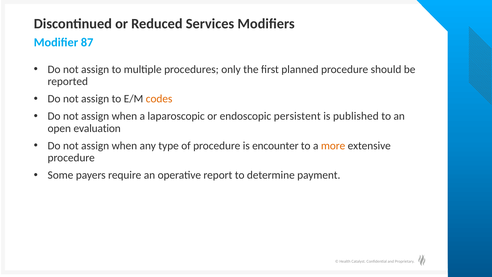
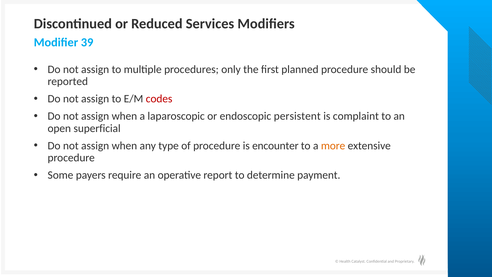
87: 87 -> 39 (87, 42)
codes colour: orange -> red (159, 99)
published: published -> complaint (356, 116)
evaluation: evaluation -> superficial (97, 128)
